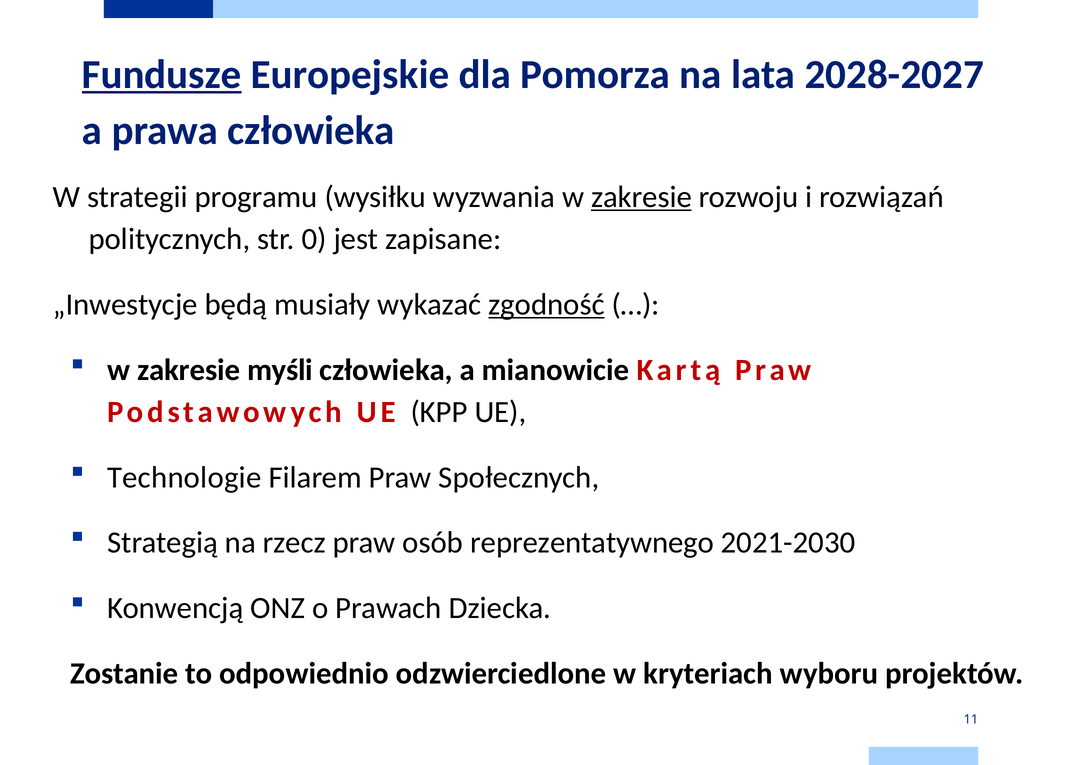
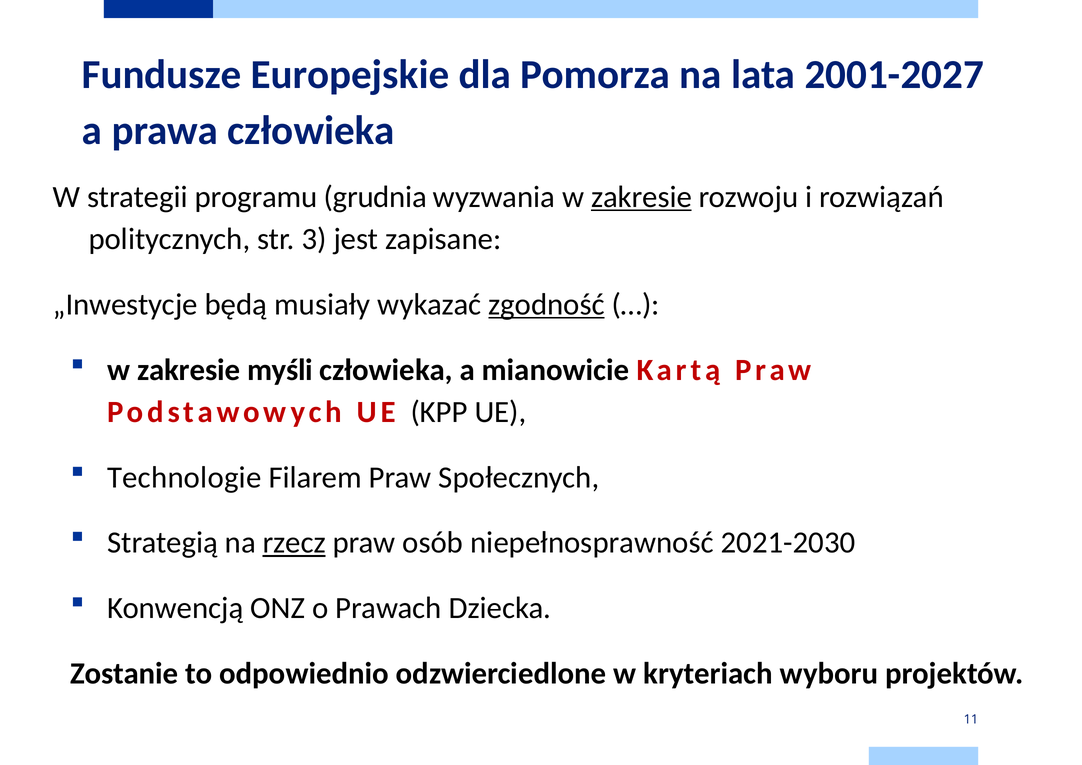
Fundusze underline: present -> none (162, 75)
2028-2027: 2028-2027 -> 2001-2027 (894, 75)
wysiłku: wysiłku -> grudnia (375, 197)
0: 0 -> 3 (314, 239)
rzecz underline: none -> present (294, 543)
reprezentatywnego: reprezentatywnego -> niepełnosprawność (592, 543)
